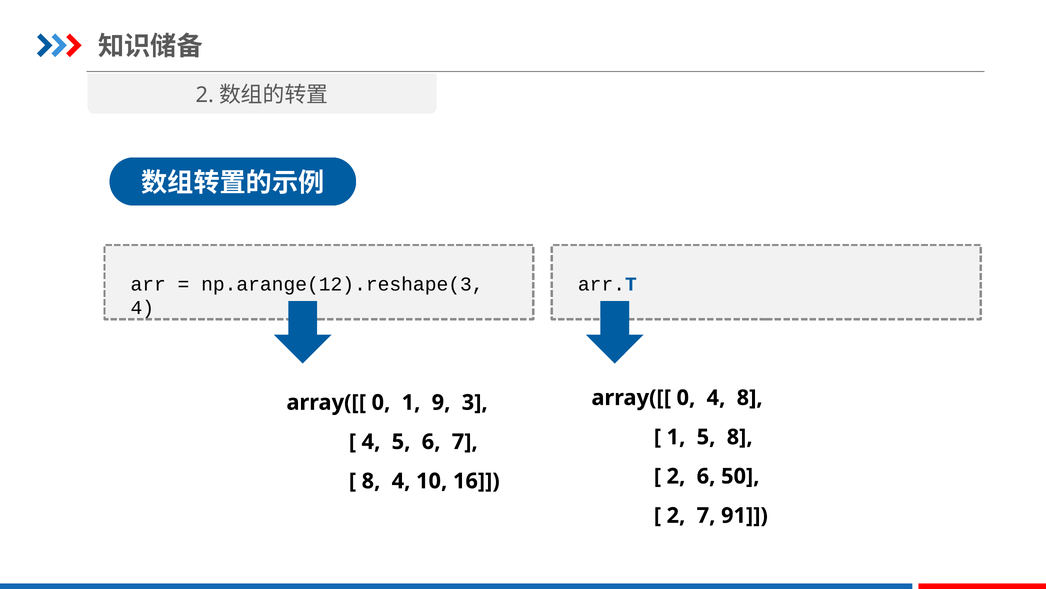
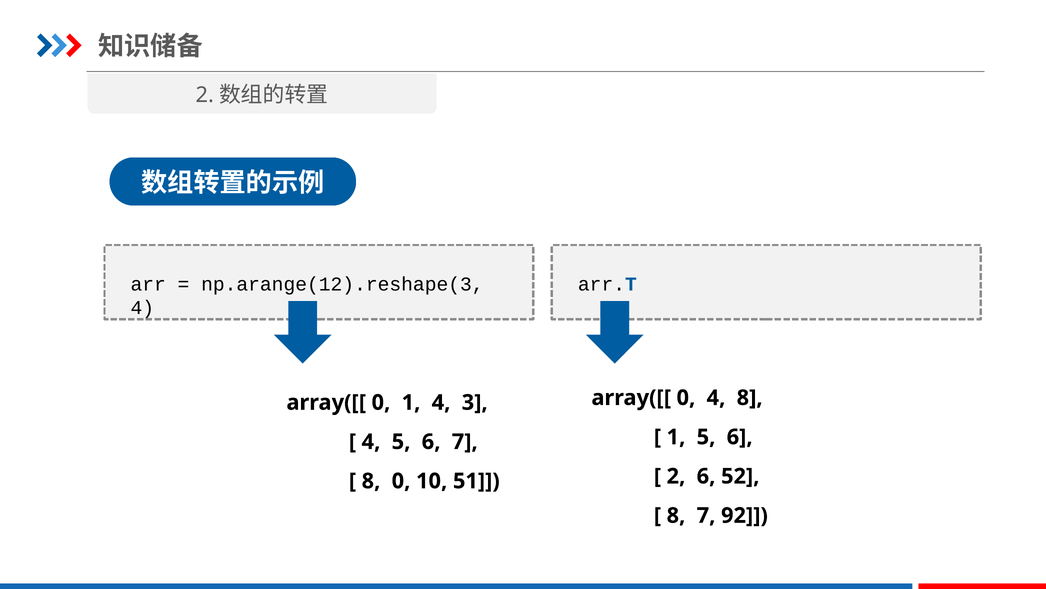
1 9: 9 -> 4 (441, 402)
1 5 8: 8 -> 6 (740, 437)
50: 50 -> 52 (740, 476)
8 4: 4 -> 0 (401, 481)
16: 16 -> 51 (476, 481)
2: 2 -> 8 (676, 515)
91: 91 -> 92 (744, 515)
